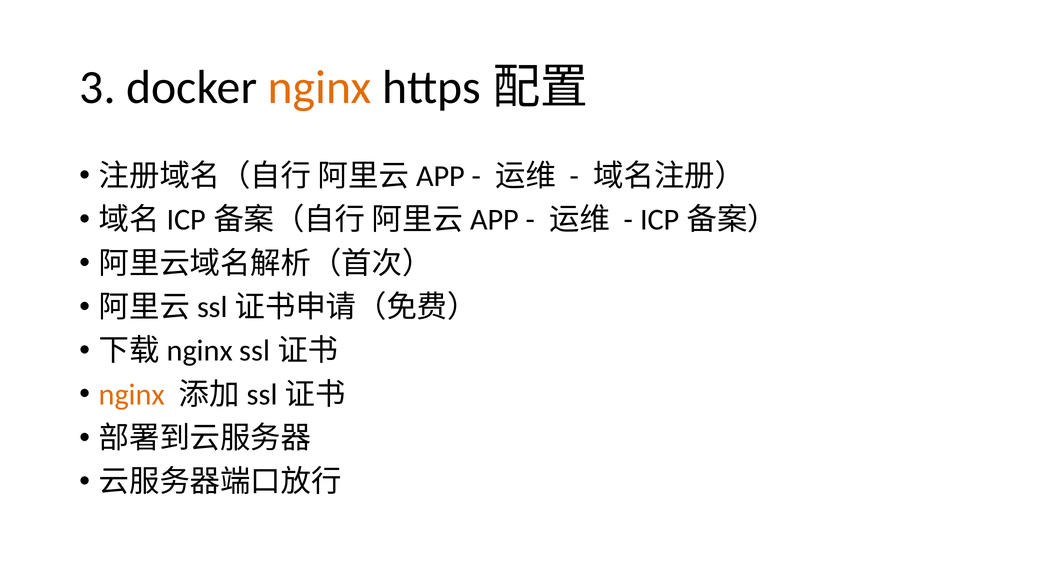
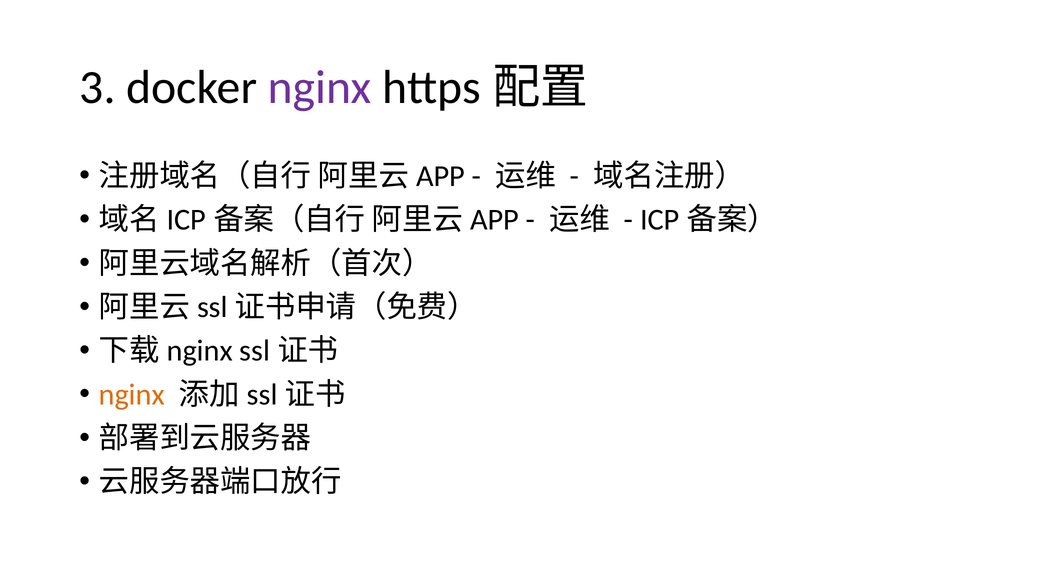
nginx colour: orange -> purple (320, 87)
